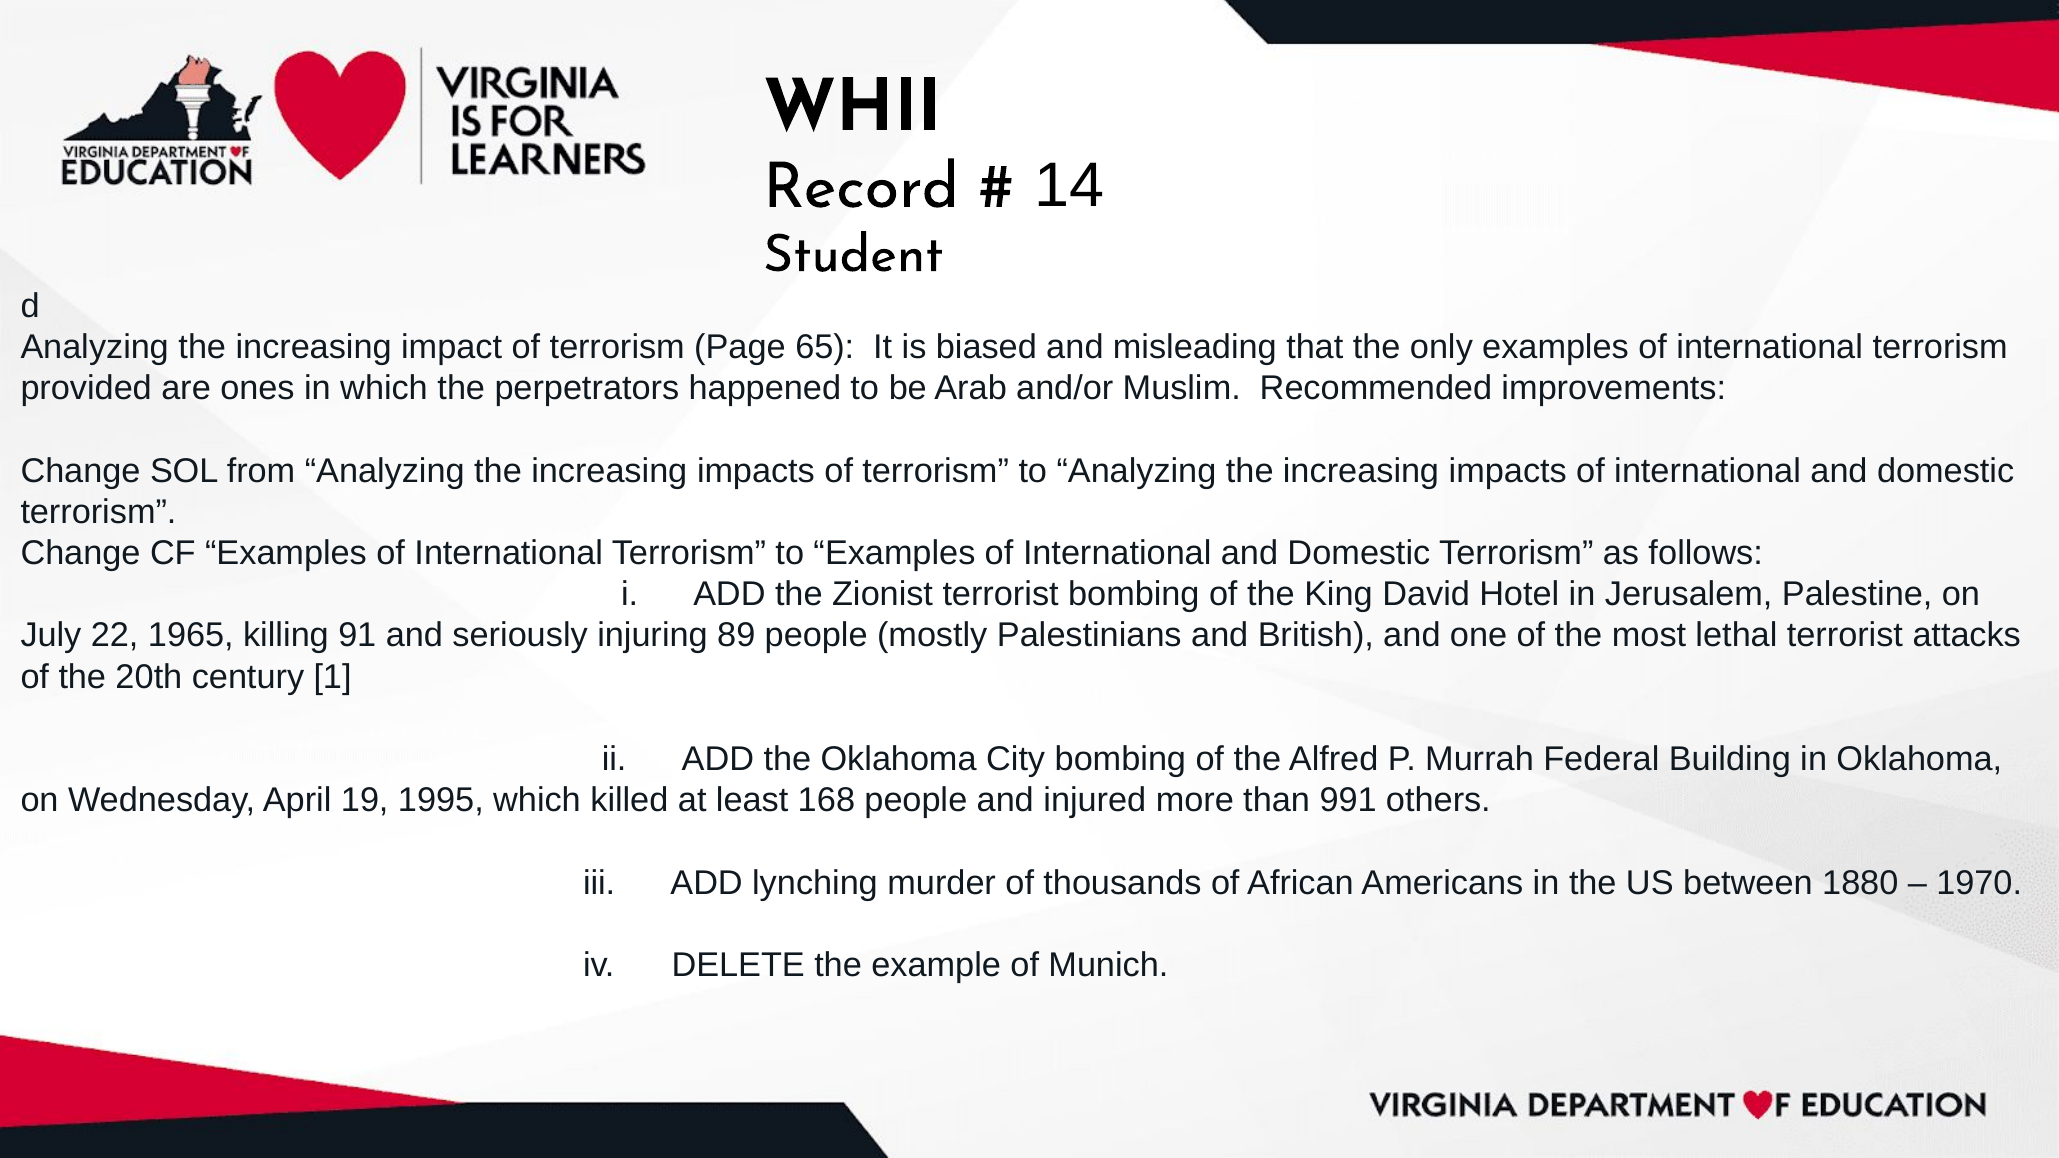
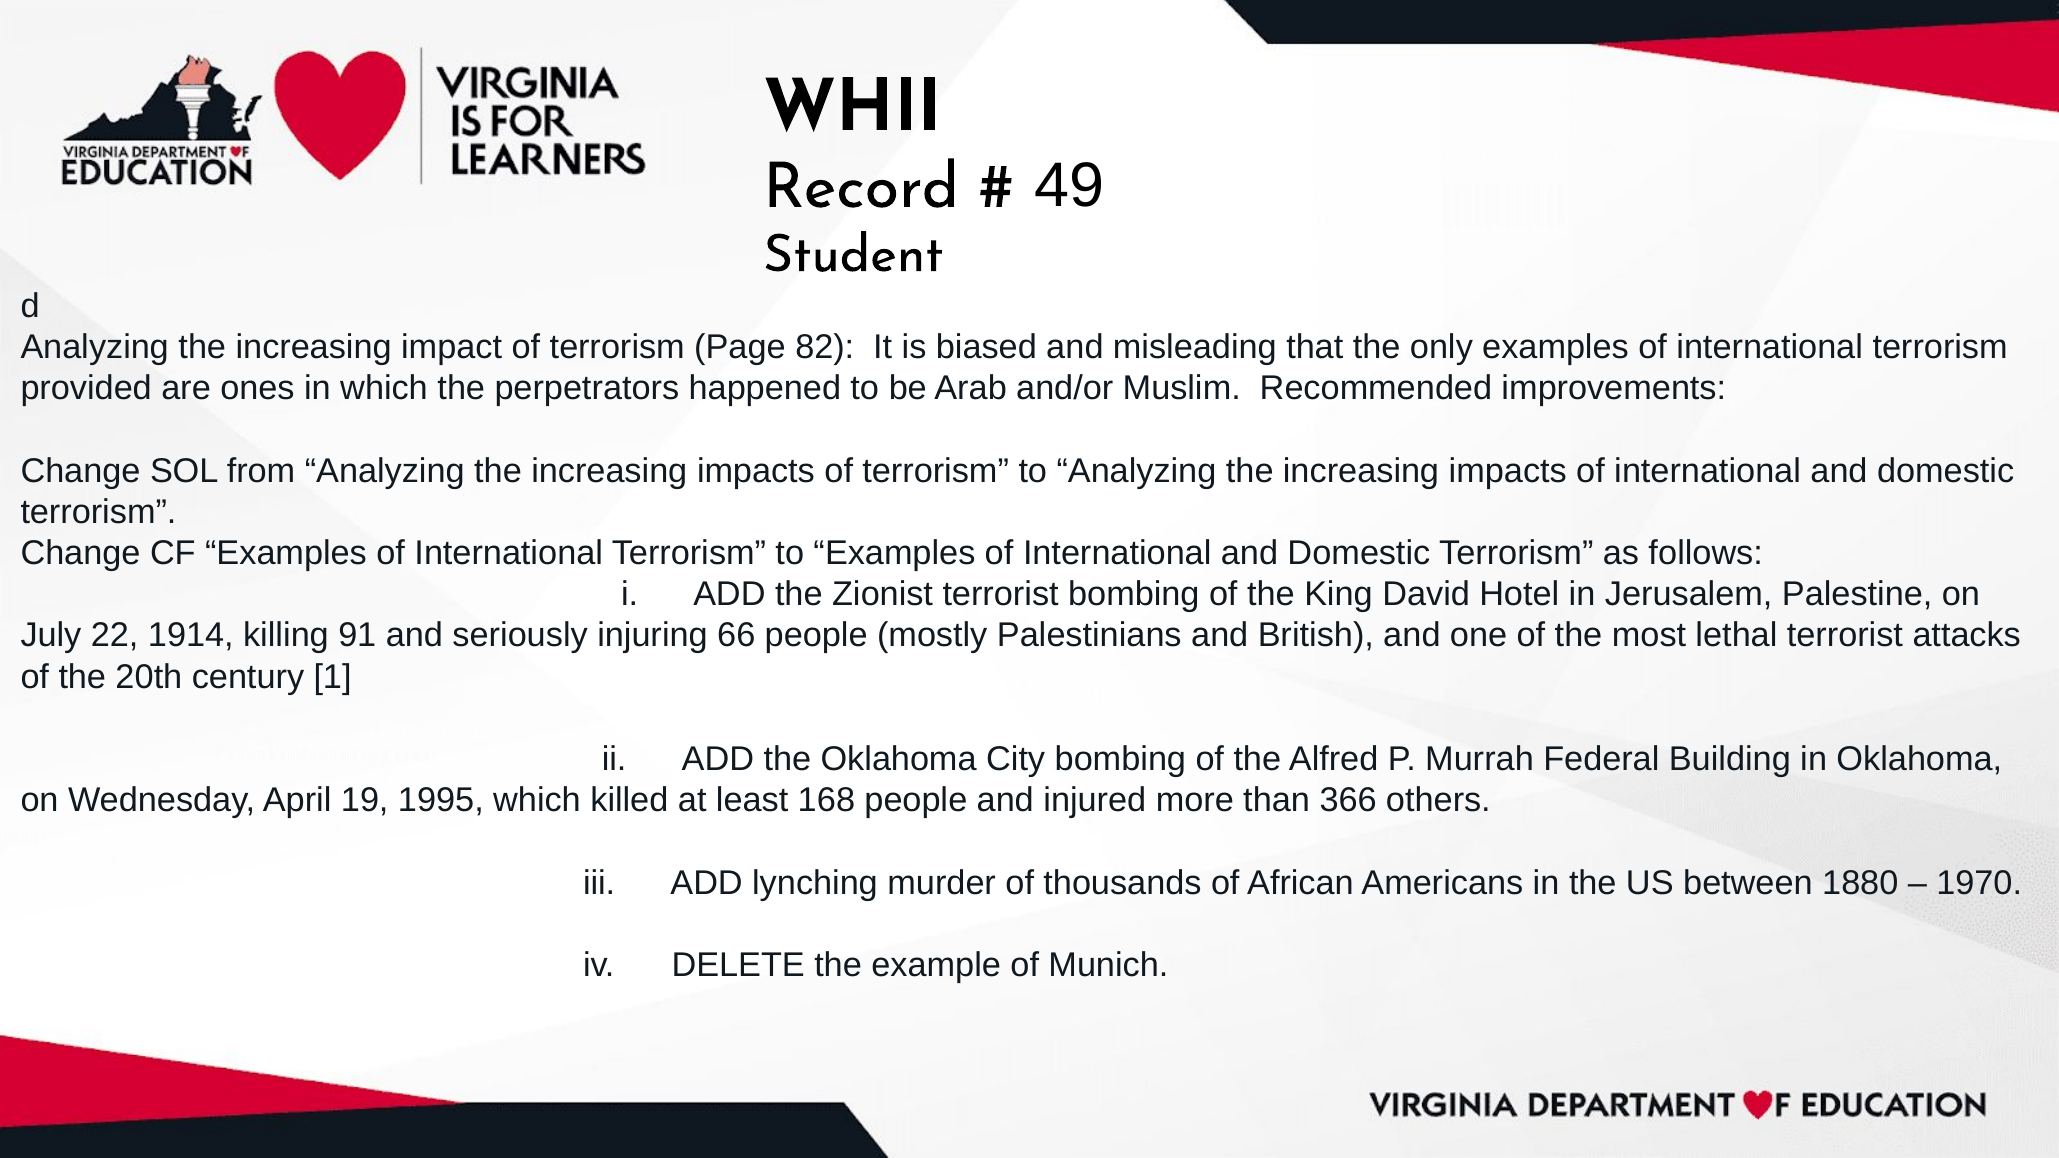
14: 14 -> 49 (1070, 186)
65: 65 -> 82 (825, 348)
1965: 1965 -> 1914 (191, 636)
89: 89 -> 66 (736, 636)
991: 991 -> 366 (1348, 801)
